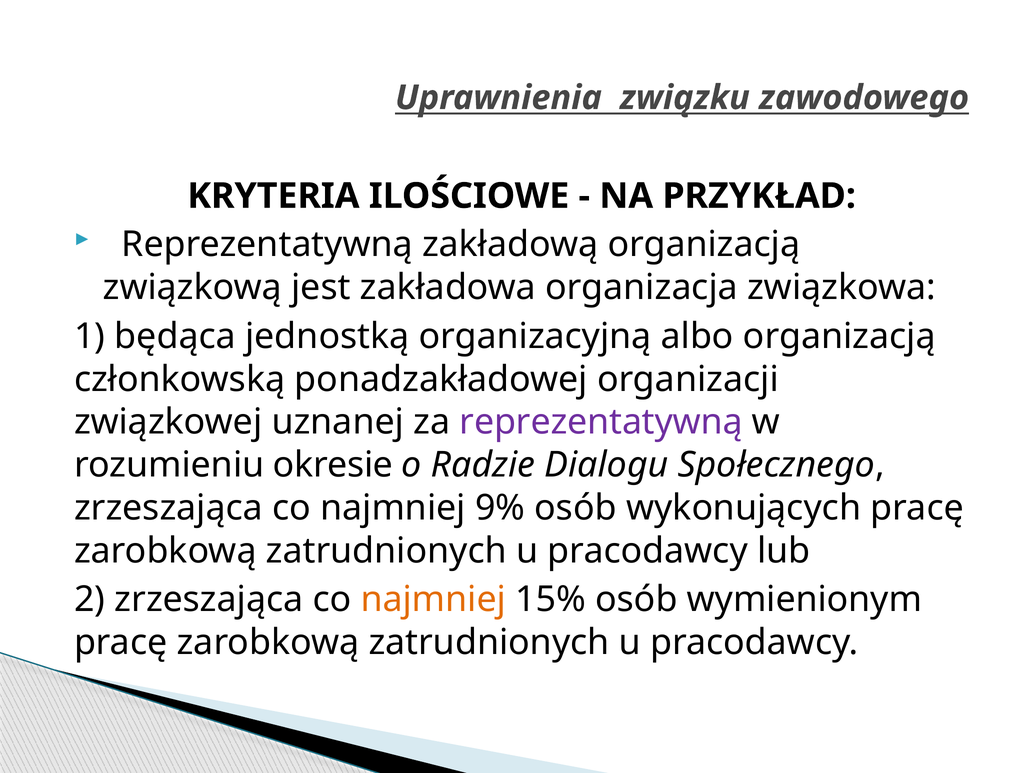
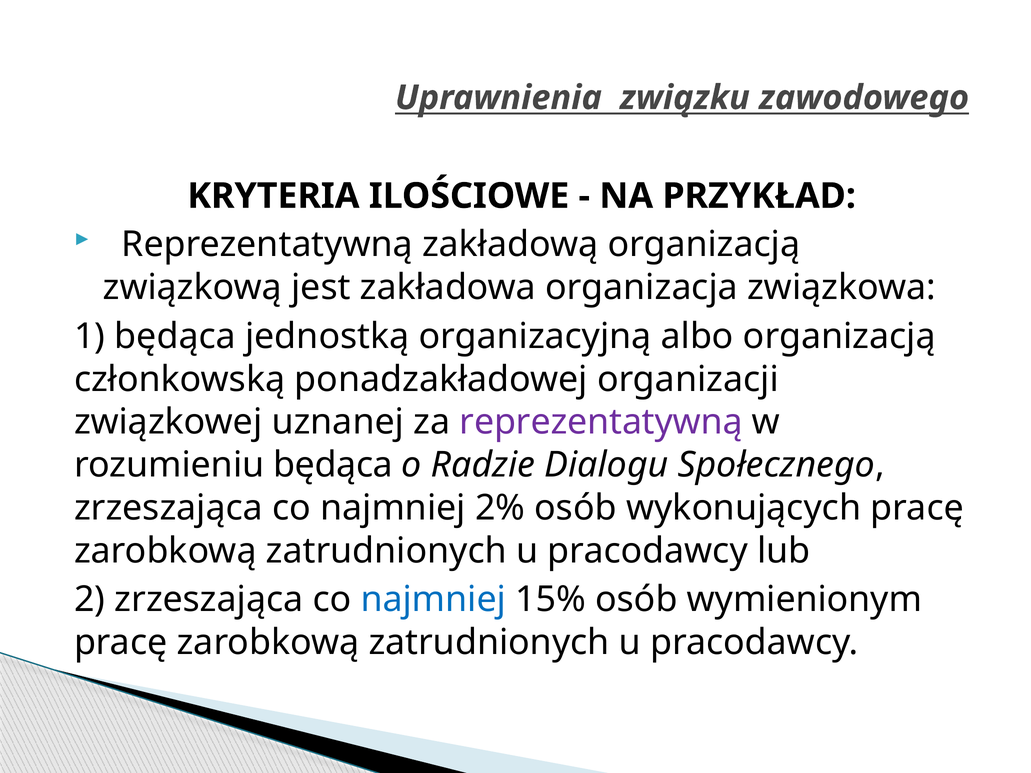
rozumieniu okresie: okresie -> będąca (333, 465)
9%: 9% -> 2% (500, 508)
najmniej colour: orange -> blue (433, 600)
